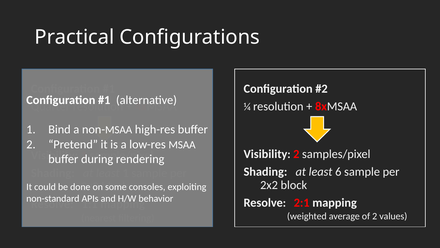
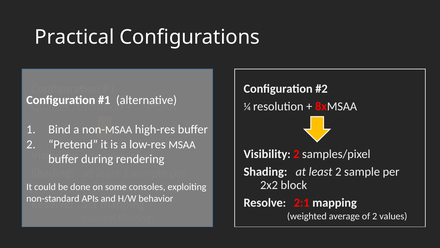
least 6: 6 -> 2 (338, 172)
